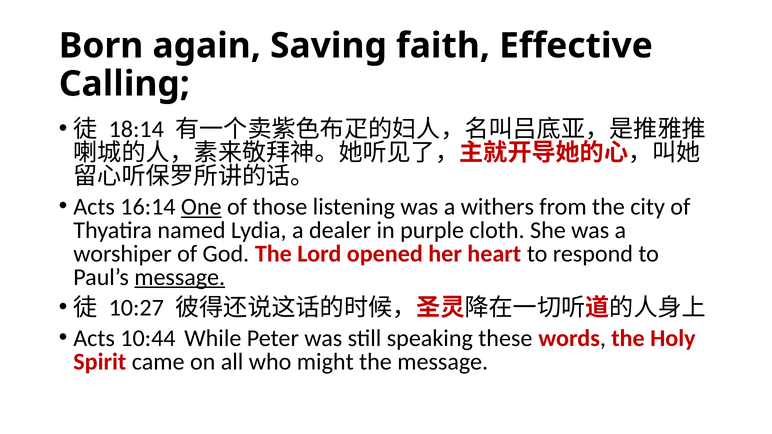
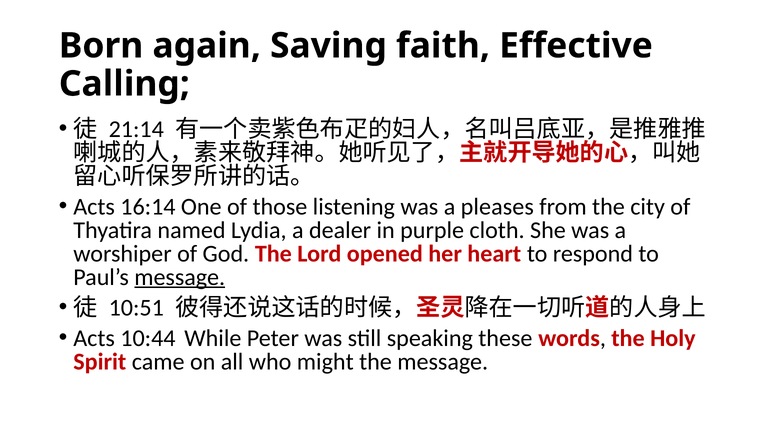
18:14: 18:14 -> 21:14 (136, 129)
One underline: present -> none (201, 207)
withers: withers -> pleases (497, 207)
10:27: 10:27 -> 10:51 (136, 308)
